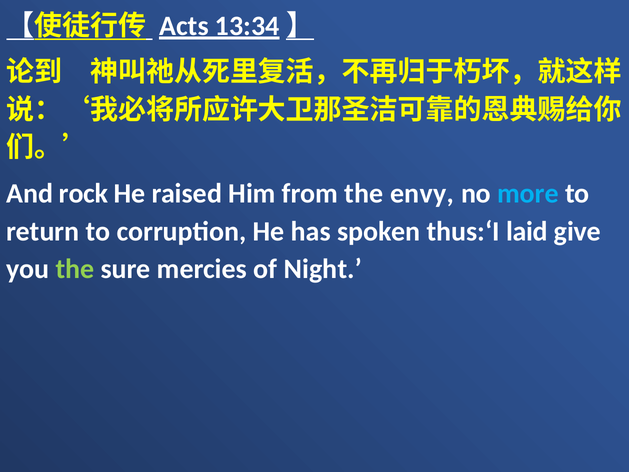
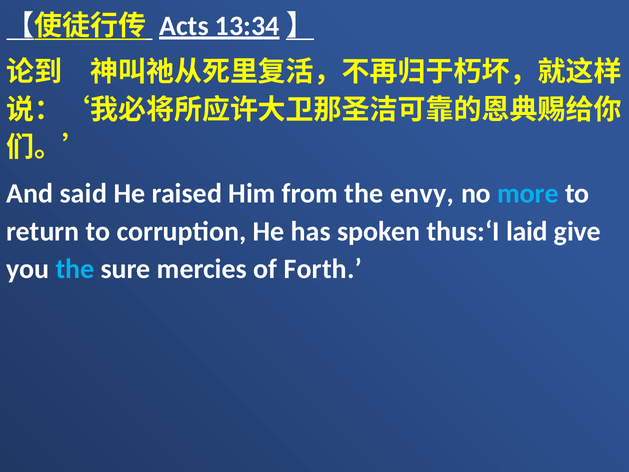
rock: rock -> said (83, 194)
the colour: light green -> light blue (75, 269)
Night: Night -> Forth (323, 269)
